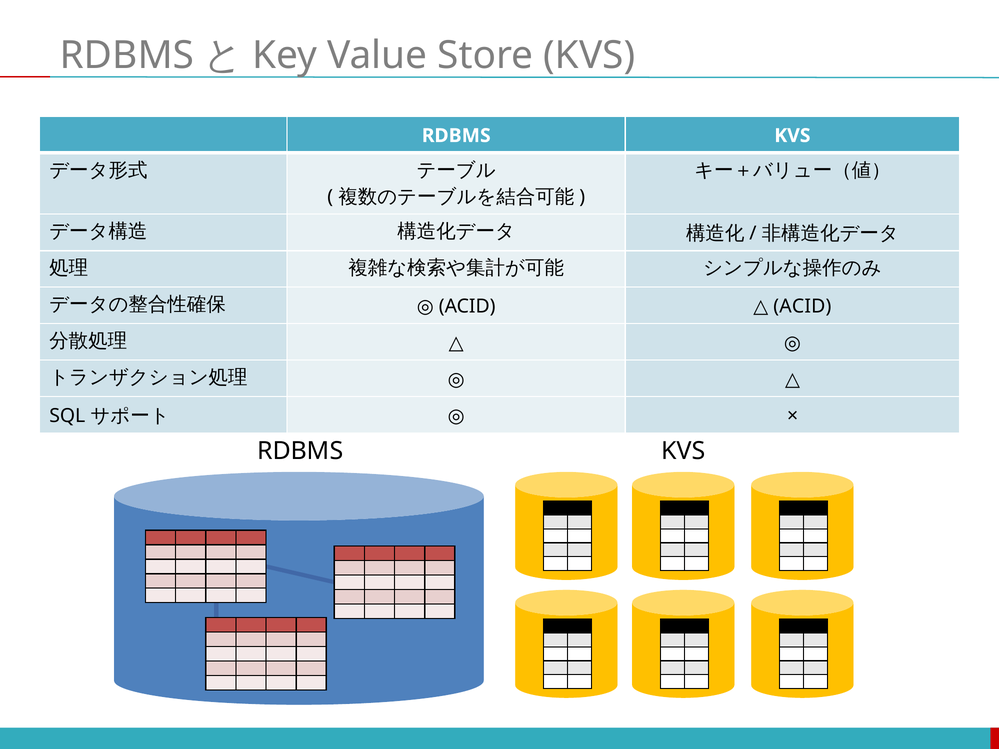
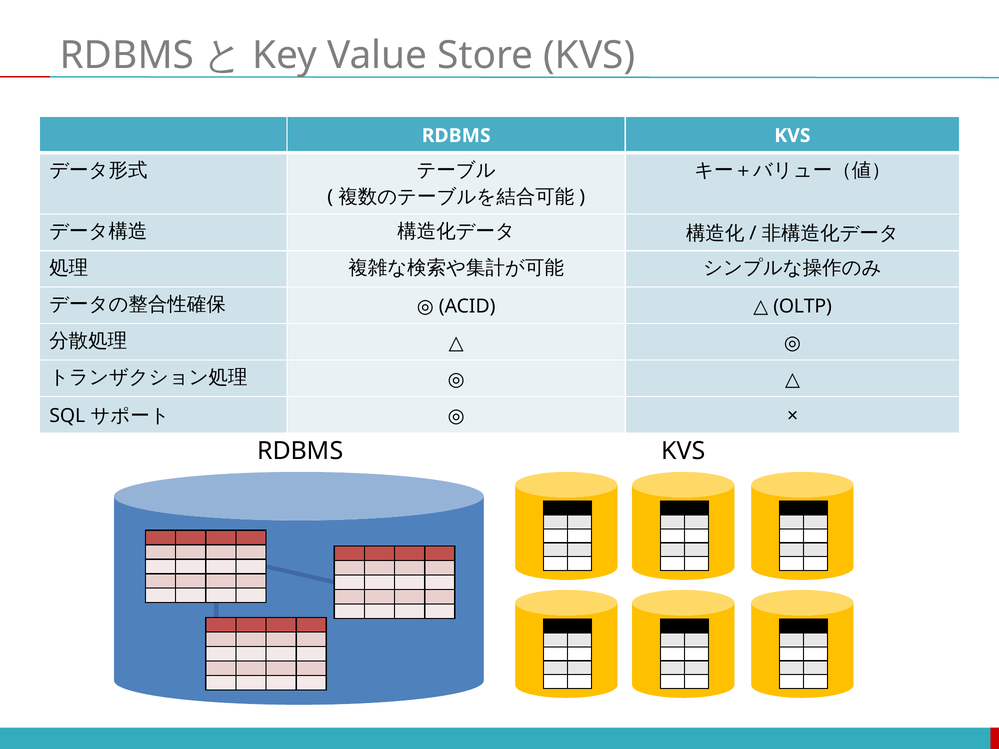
ACID: ACID -> OLTP (803, 306)
